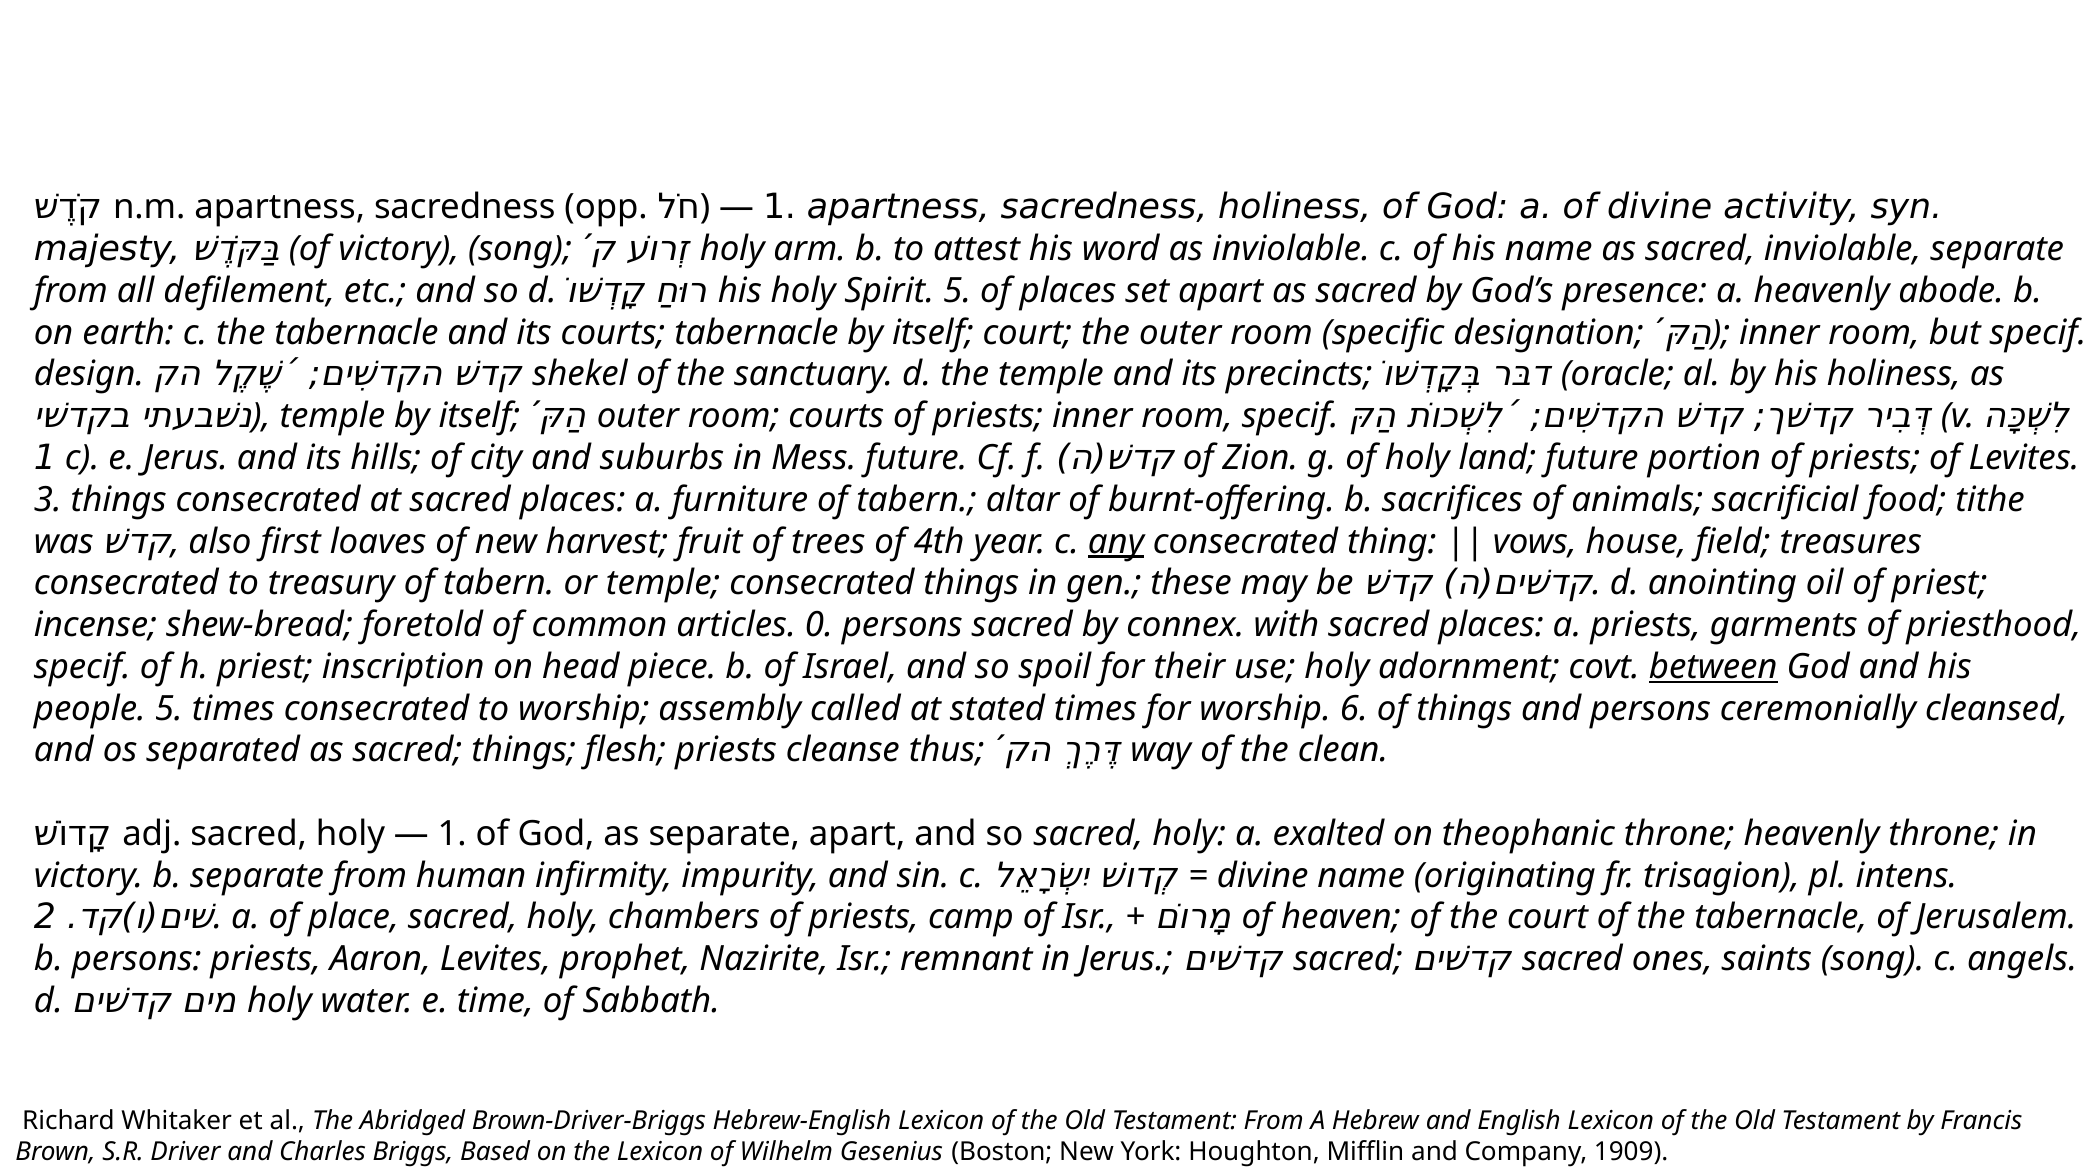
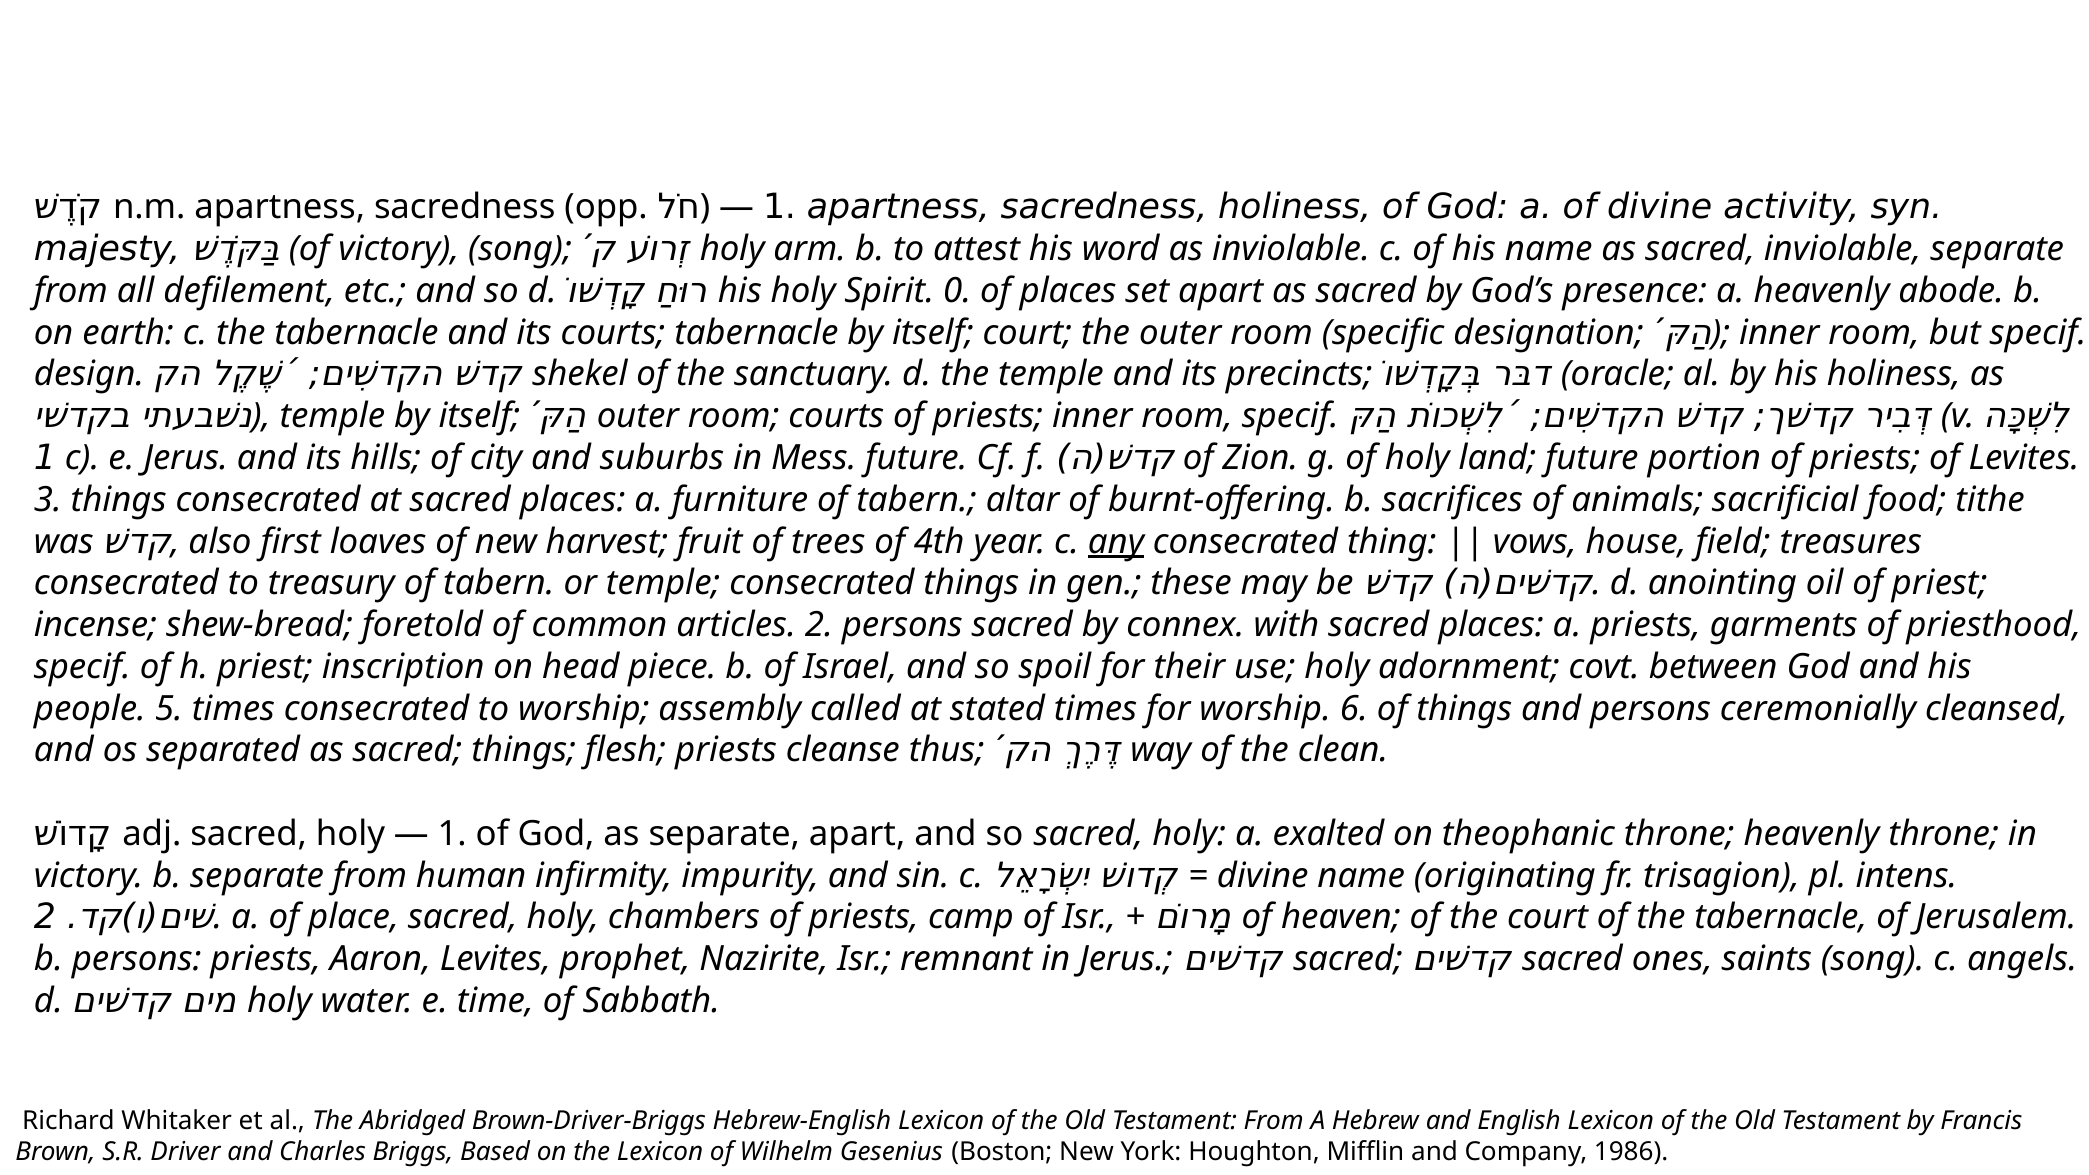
Spirit 5: 5 -> 0 (957, 291)
articles 0: 0 -> 2 (819, 625)
between underline: present -> none (1713, 667)
1909: 1909 -> 1986 (1631, 1152)
